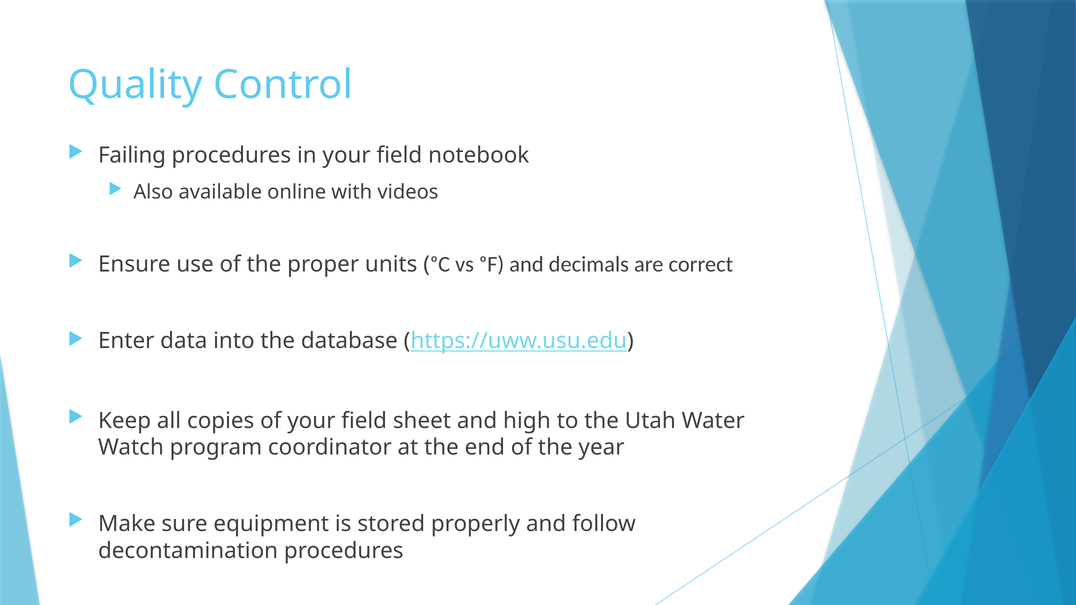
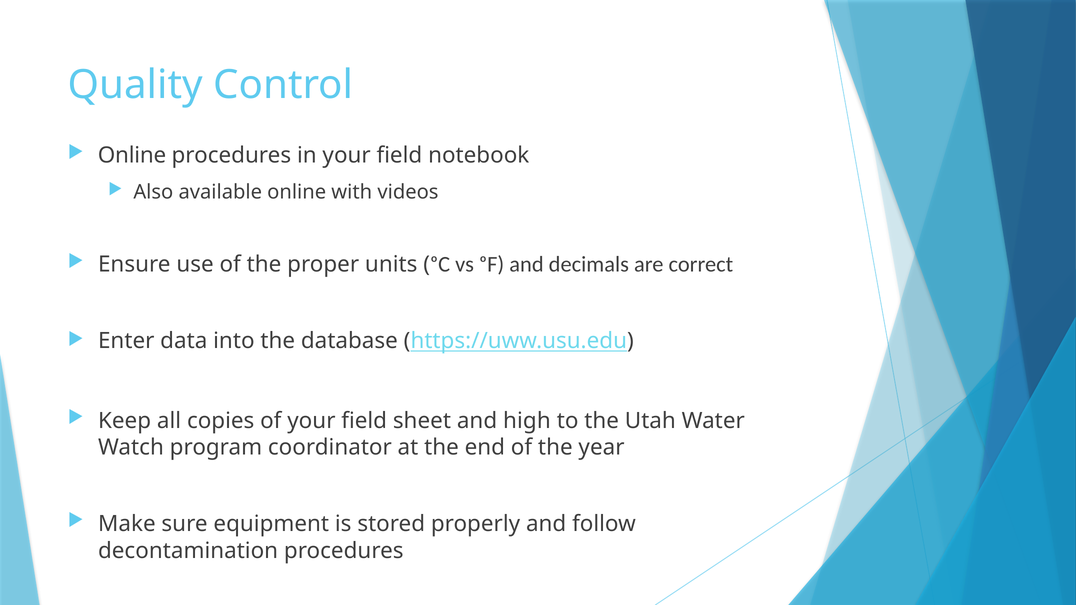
Failing: Failing -> Online (132, 156)
